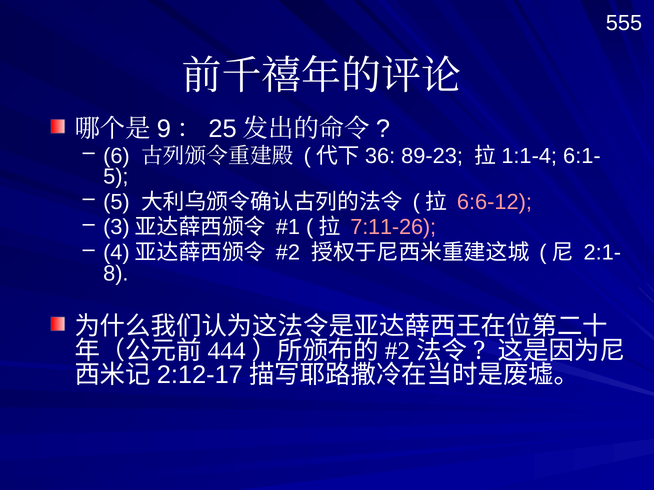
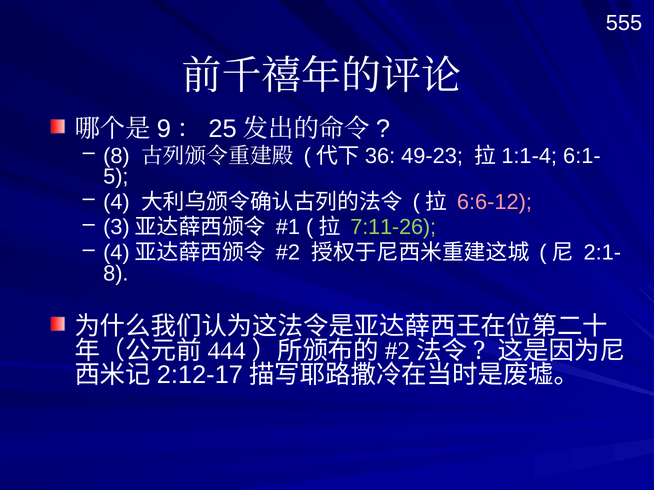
6: 6 -> 8 (116, 156)
89-23: 89-23 -> 49-23 (432, 156)
5: 5 -> 4 (116, 202)
7:11-26 colour: pink -> light green (393, 227)
